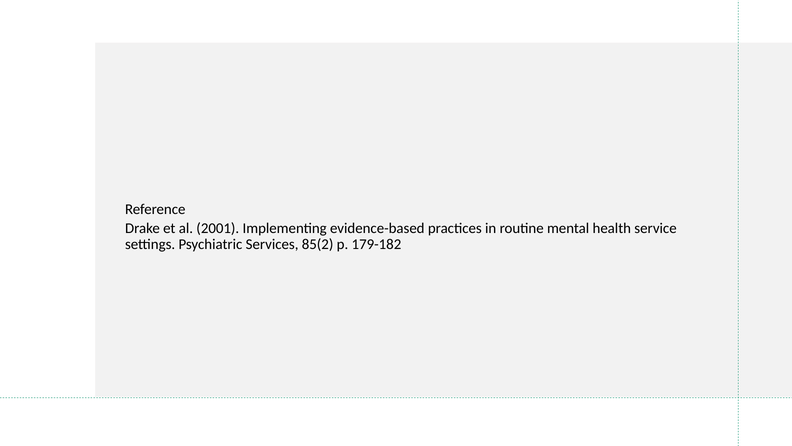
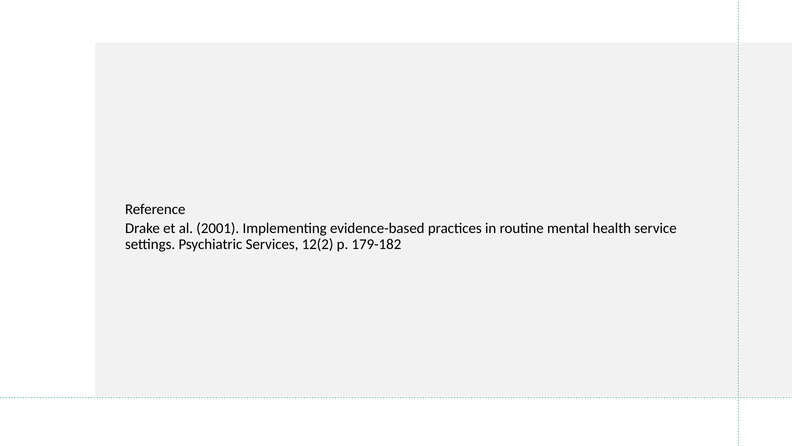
85(2: 85(2 -> 12(2 (318, 244)
